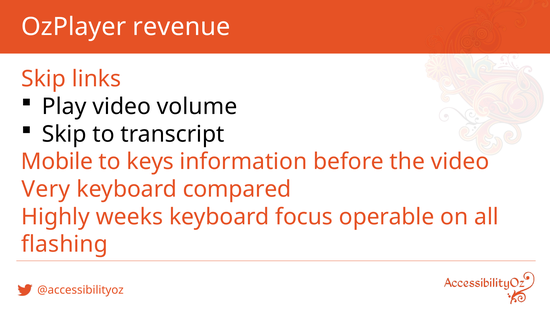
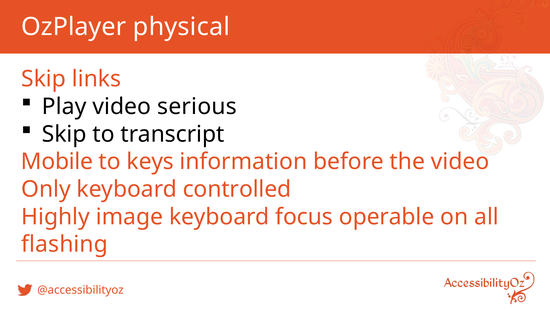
revenue: revenue -> physical (181, 27)
volume: volume -> serious (197, 106)
Very: Very -> Only (46, 189)
compared: compared -> controlled (237, 189)
weeks: weeks -> image (129, 216)
